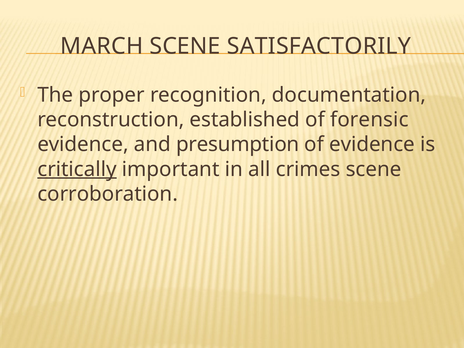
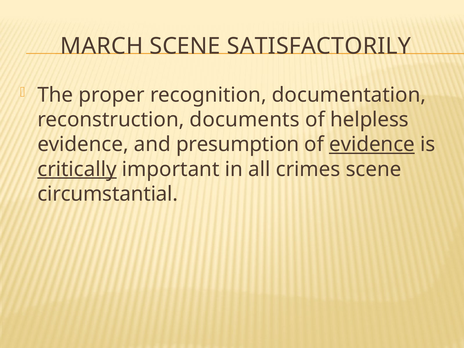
established: established -> documents (245, 120)
forensic: forensic -> helpless (369, 120)
evidence underline: none -> present (372, 144)
corroboration: corroboration -> circumstantial (108, 194)
